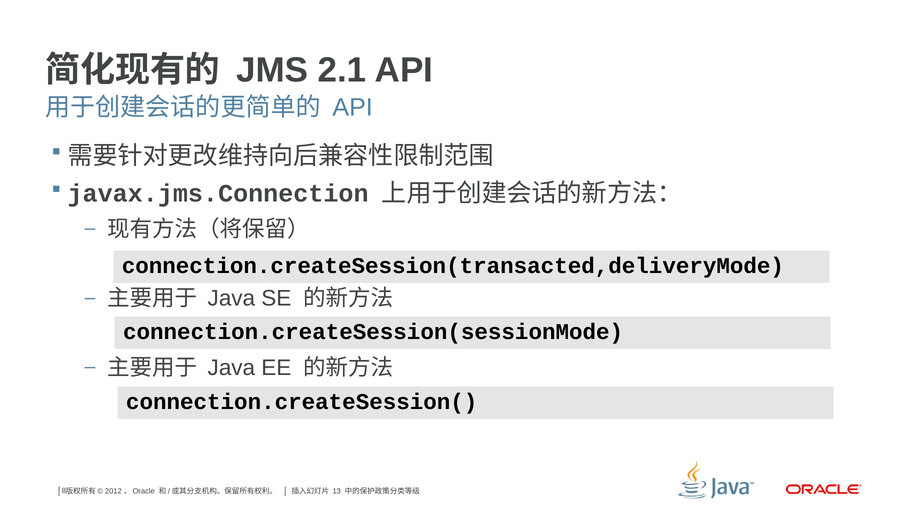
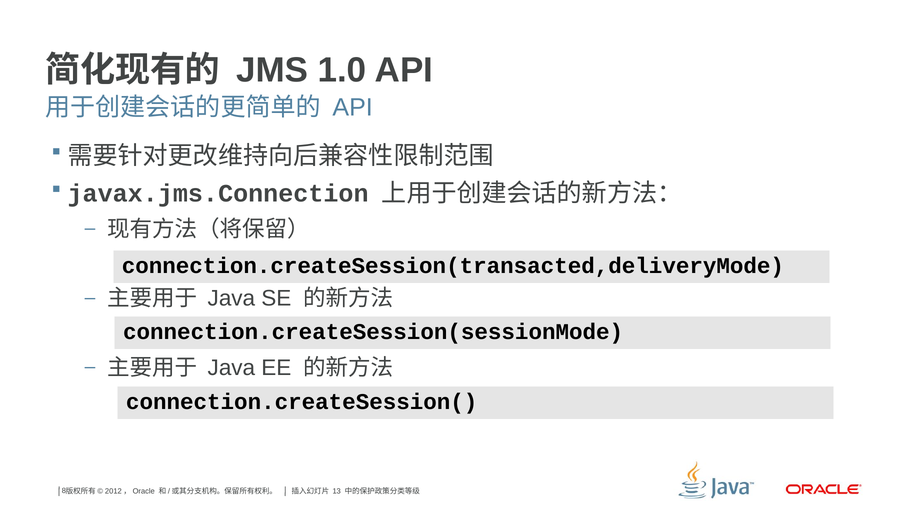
2.1: 2.1 -> 1.0 (342, 70)
